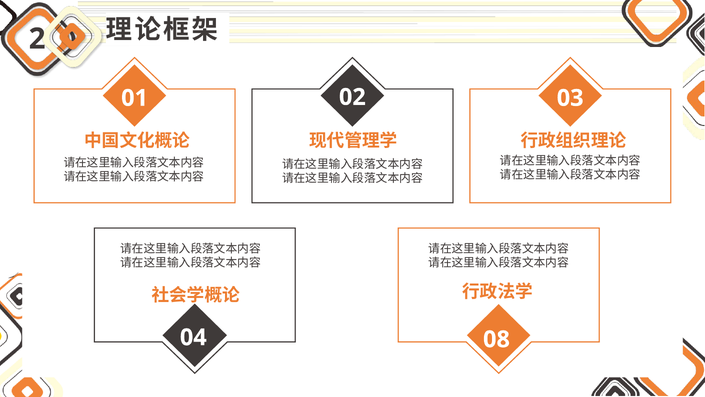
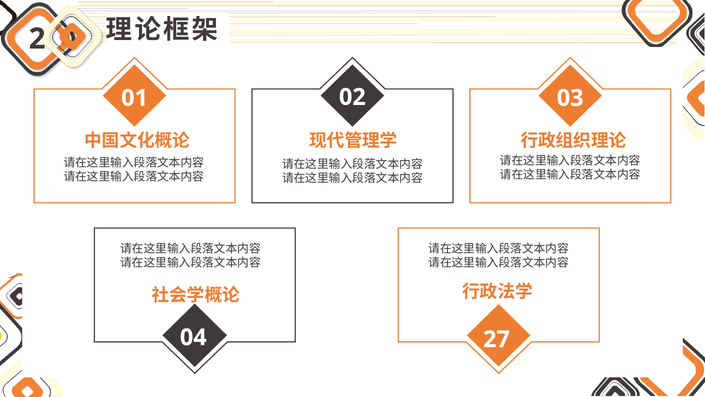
08: 08 -> 27 (496, 339)
